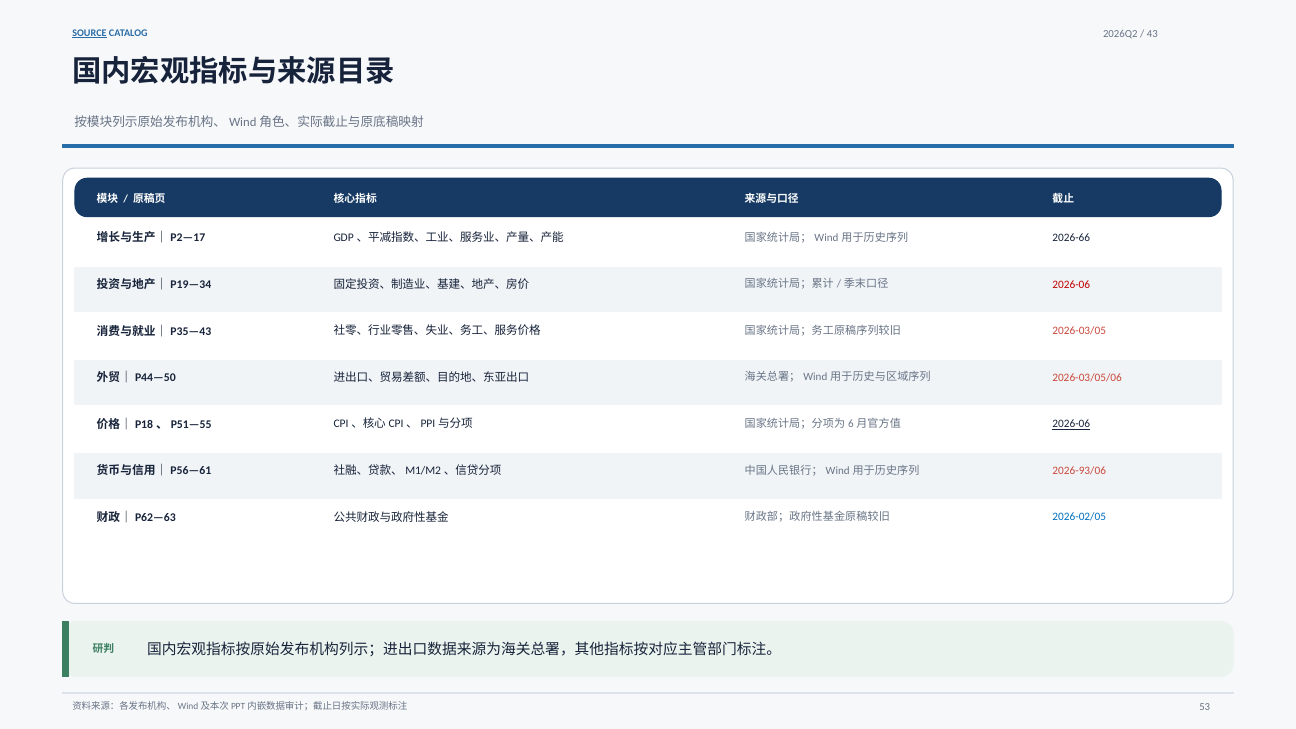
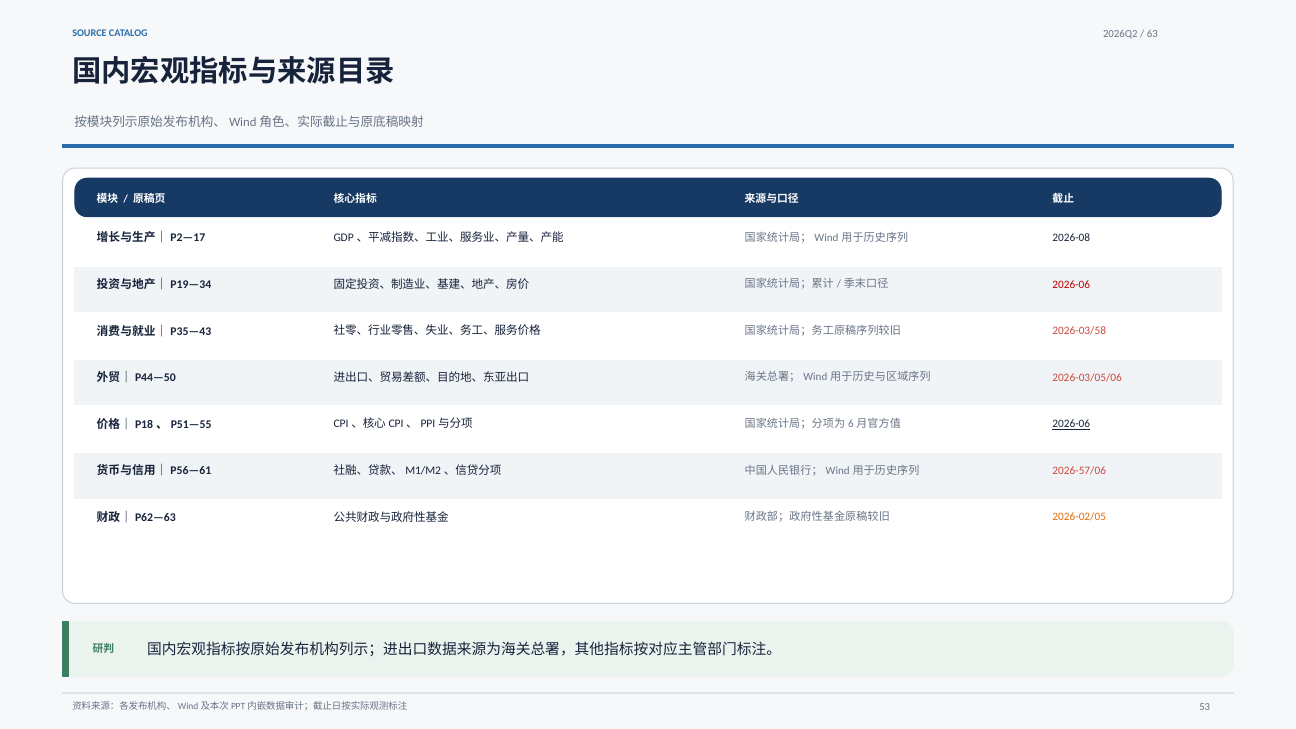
SOURCE underline: present -> none (89, 33)
43: 43 -> 63 (1152, 34)
2026-66: 2026-66 -> 2026-08 (1071, 238)
2026-03/05: 2026-03/05 -> 2026-03/58 (1079, 331)
2026-93/06: 2026-93/06 -> 2026-57/06 (1079, 471)
2026-02/05 colour: blue -> orange (1079, 517)
